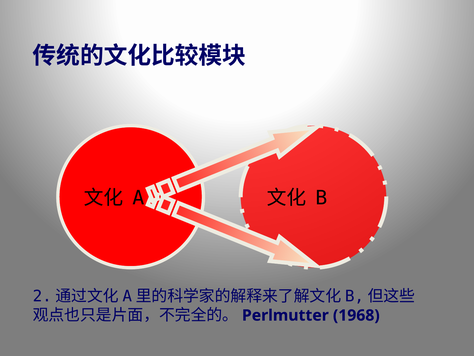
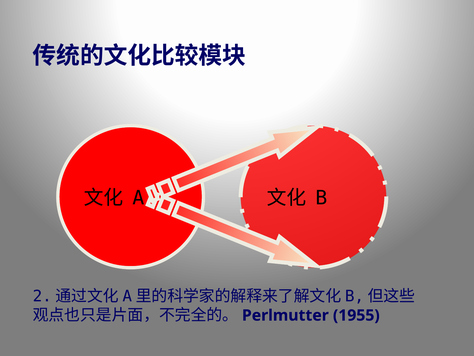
1968: 1968 -> 1955 (356, 315)
